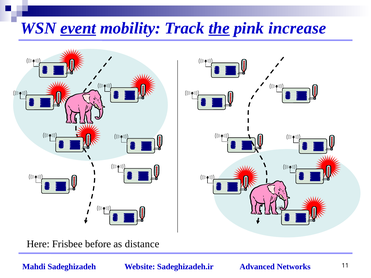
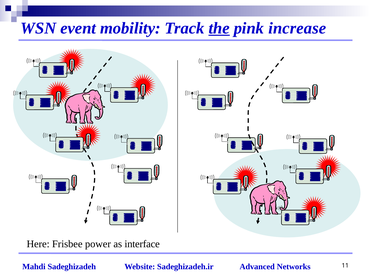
event underline: present -> none (78, 28)
before: before -> power (98, 244)
distance: distance -> interface (142, 244)
